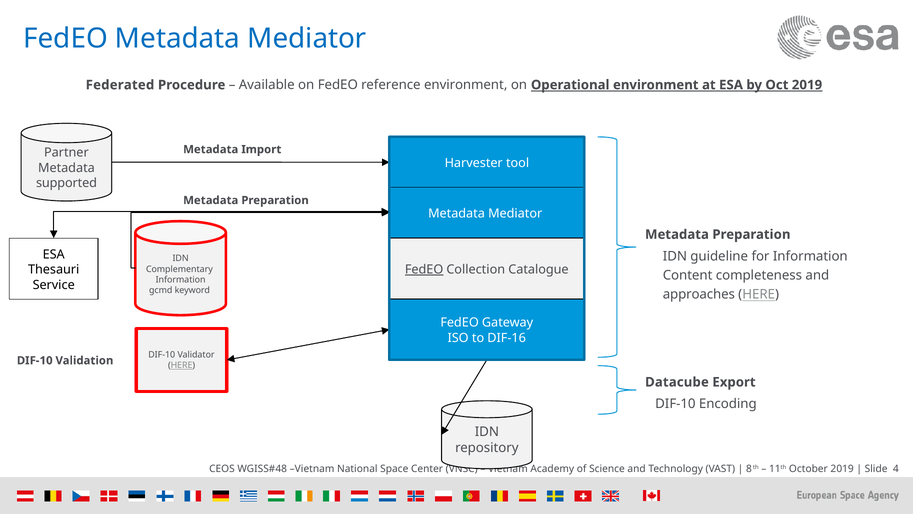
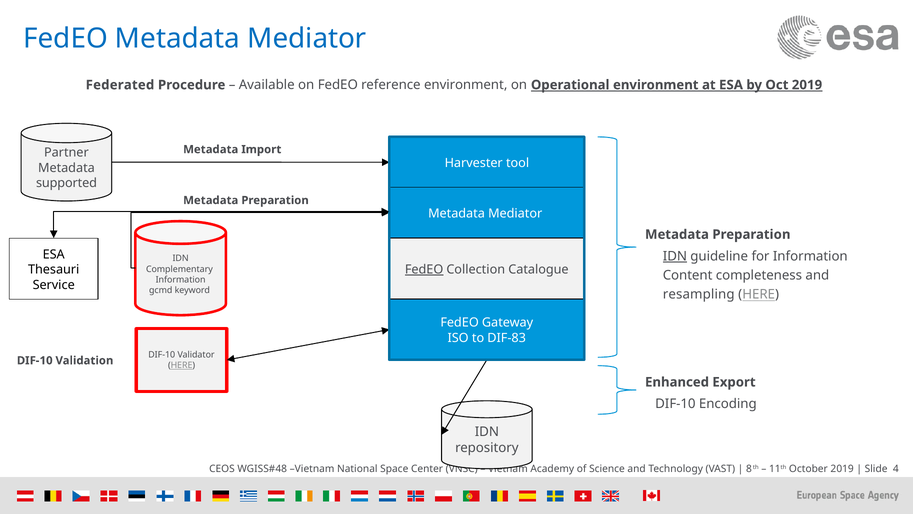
IDN underline: none -> present (675, 256)
approaches: approaches -> resampling (699, 294)
DIF-16: DIF-16 -> DIF-83 (507, 338)
Datacube: Datacube -> Enhanced (677, 382)
